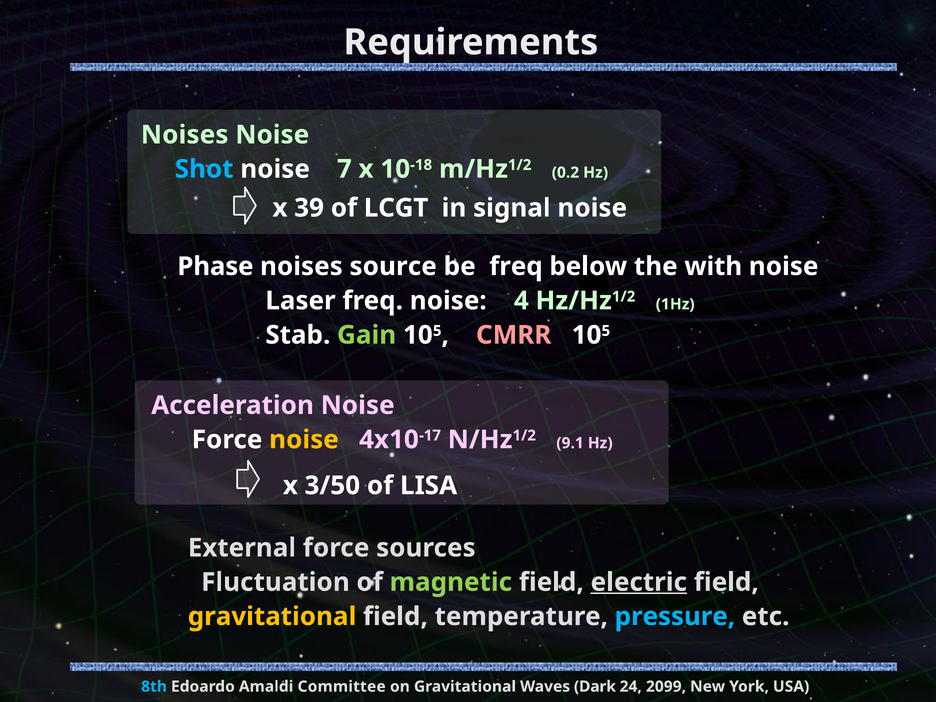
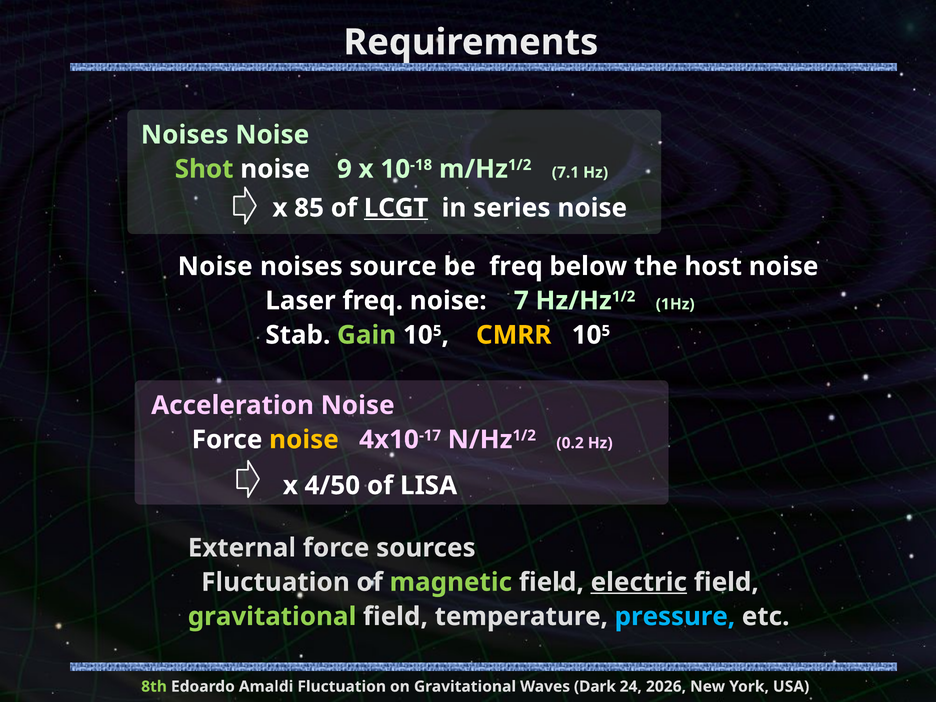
Shot colour: light blue -> light green (204, 169)
7: 7 -> 9 (344, 169)
0.2: 0.2 -> 7.1 (565, 173)
39: 39 -> 85 (309, 208)
LCGT underline: none -> present (396, 208)
signal: signal -> series (512, 208)
Phase: Phase -> Noise (215, 266)
with: with -> host (713, 266)
4: 4 -> 7 (521, 301)
CMRR colour: pink -> yellow (514, 335)
9.1: 9.1 -> 0.2 (570, 443)
3/50: 3/50 -> 4/50 (332, 486)
gravitational colour: yellow -> light green (272, 617)
8th colour: light blue -> light green (154, 687)
Amaldi Committee: Committee -> Fluctuation (342, 687)
2099: 2099 -> 2026 (666, 687)
